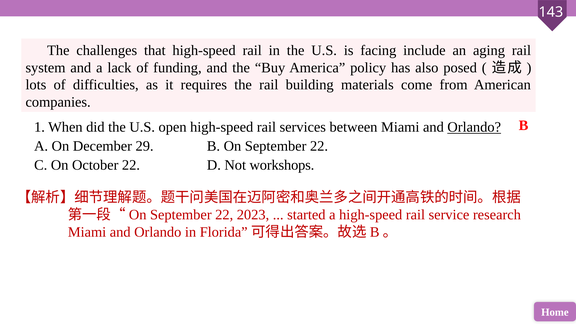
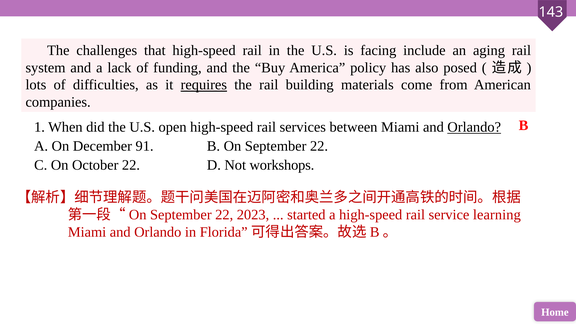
requires underline: none -> present (204, 85)
29: 29 -> 91 (145, 146)
research: research -> learning (497, 215)
